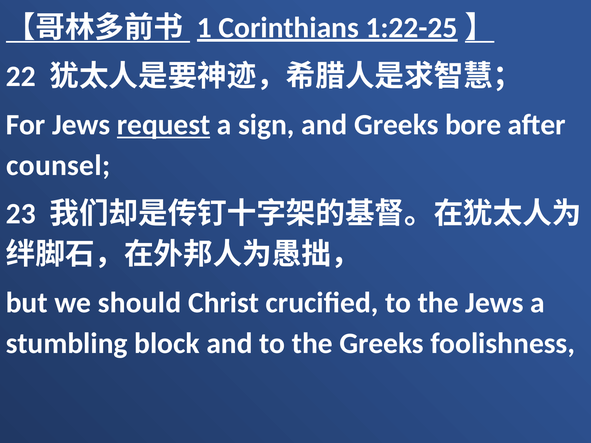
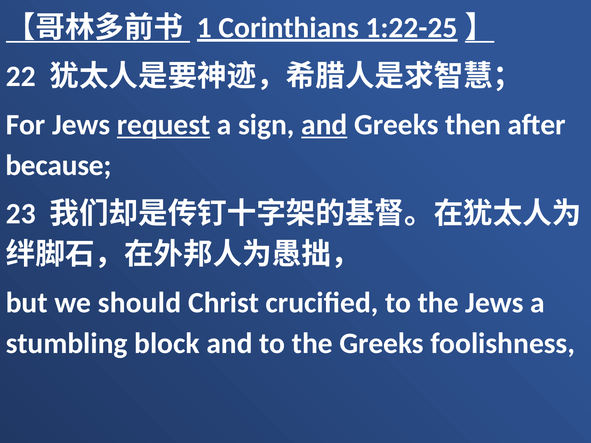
and underline: none -> present (324, 125)
bore: bore -> then (473, 125)
counsel: counsel -> because (58, 165)
